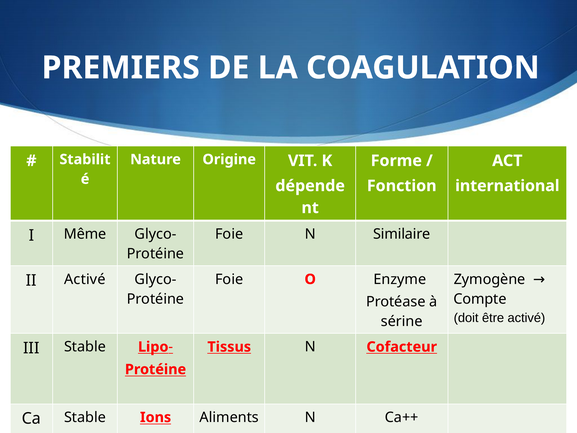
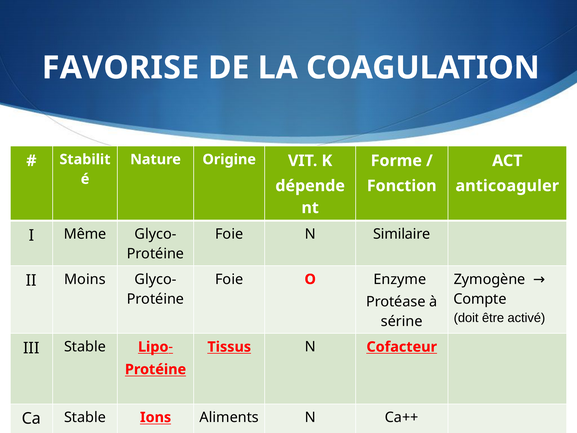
PREMIERS: PREMIERS -> FAVORISE (121, 68)
international: international -> anticoaguler (507, 186)
II Activé: Activé -> Moins (85, 279)
